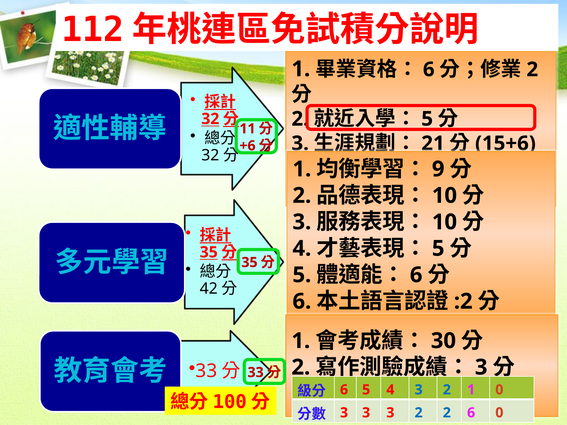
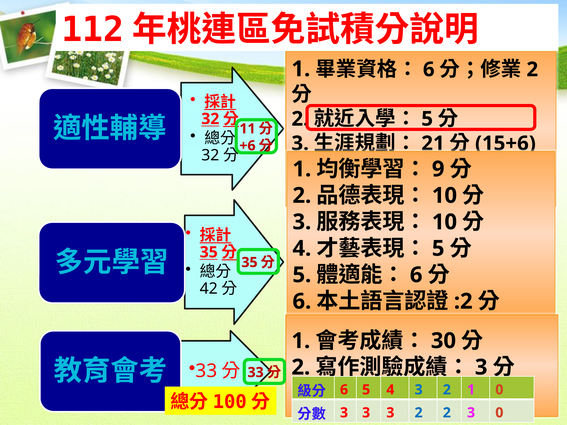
2 6: 6 -> 3 (471, 413)
